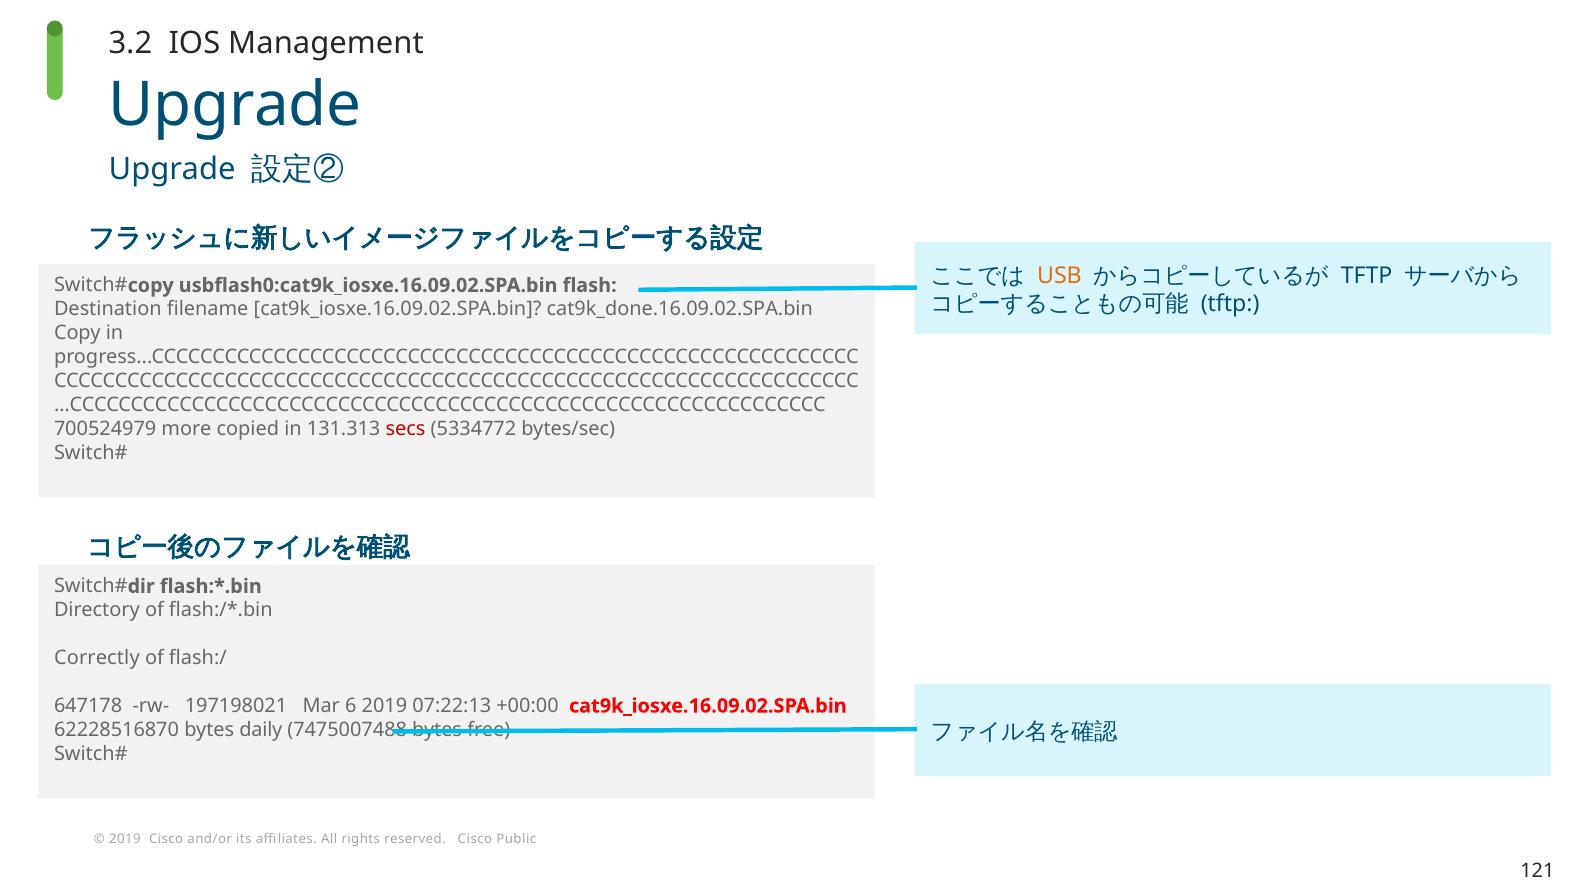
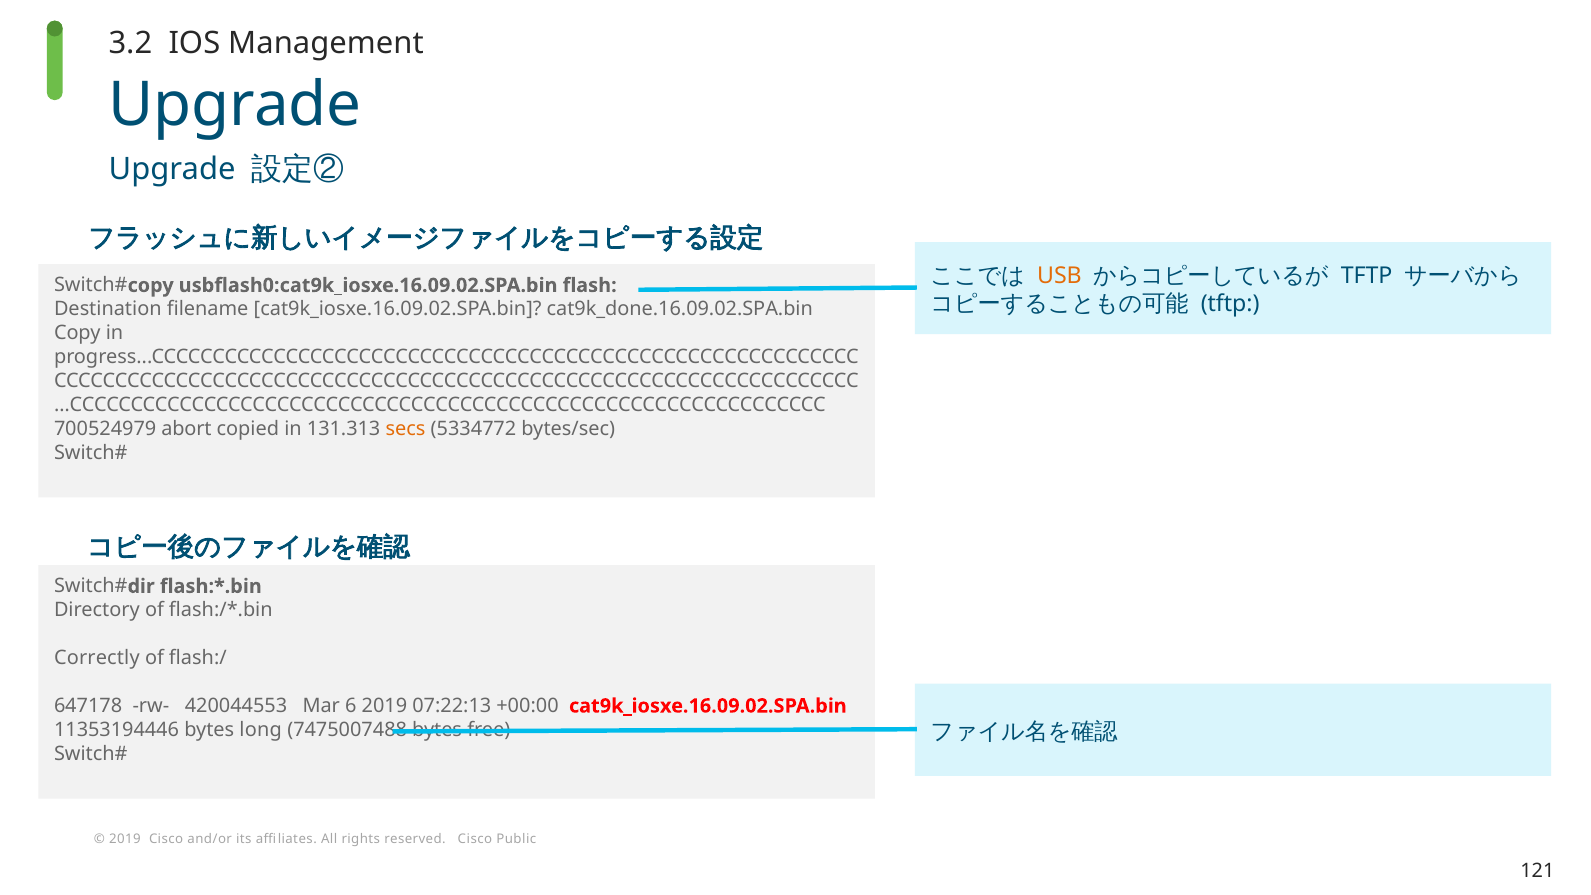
more: more -> abort (186, 429)
secs colour: red -> orange (406, 429)
197198021: 197198021 -> 420044553 (236, 706)
62228516870: 62228516870 -> 11353194446 (117, 730)
daily: daily -> long (261, 730)
